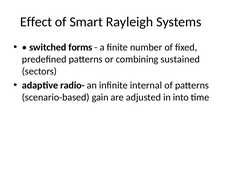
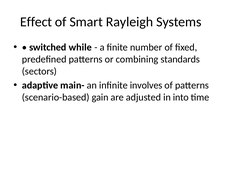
forms: forms -> while (80, 47)
sustained: sustained -> standards (180, 59)
radio-: radio- -> main- (72, 85)
internal: internal -> involves (146, 85)
